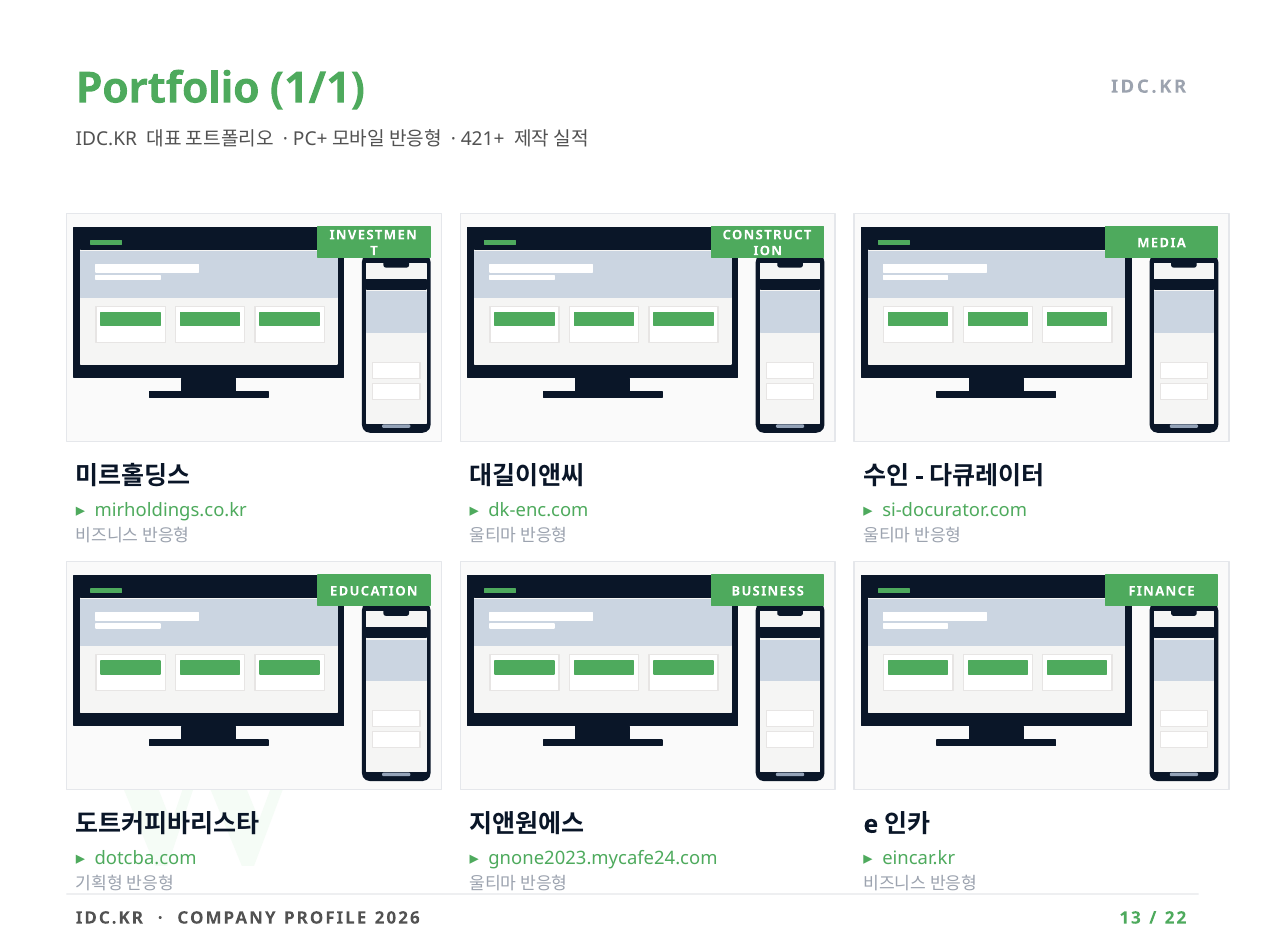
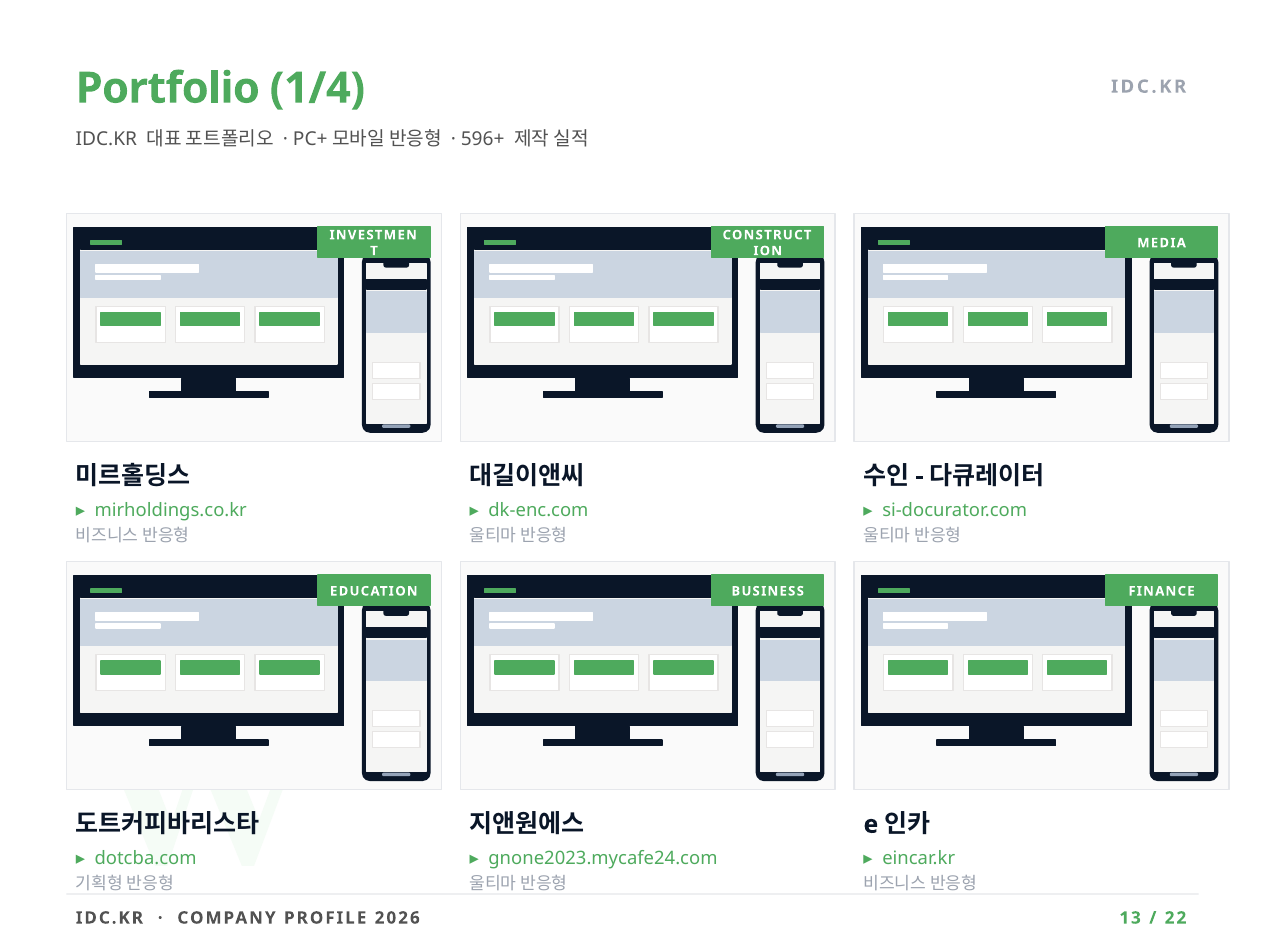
1/1: 1/1 -> 1/4 (317, 88)
421+: 421+ -> 596+ (483, 139)
